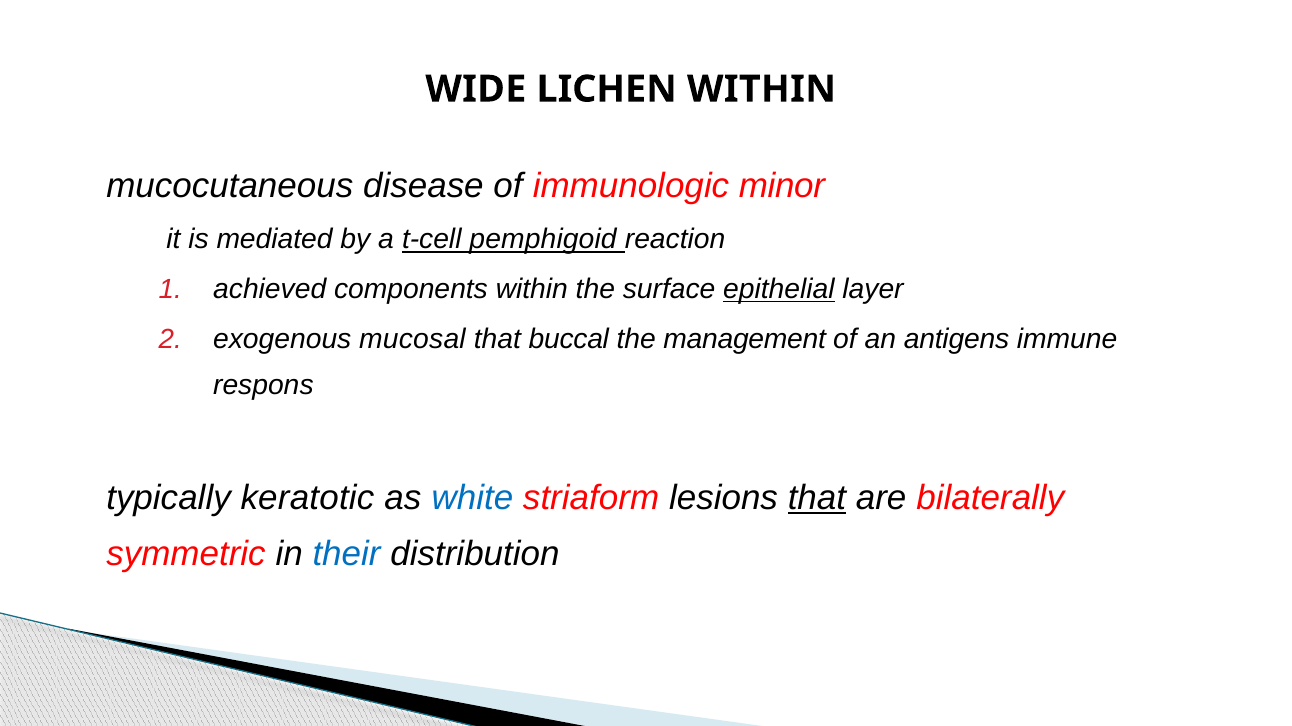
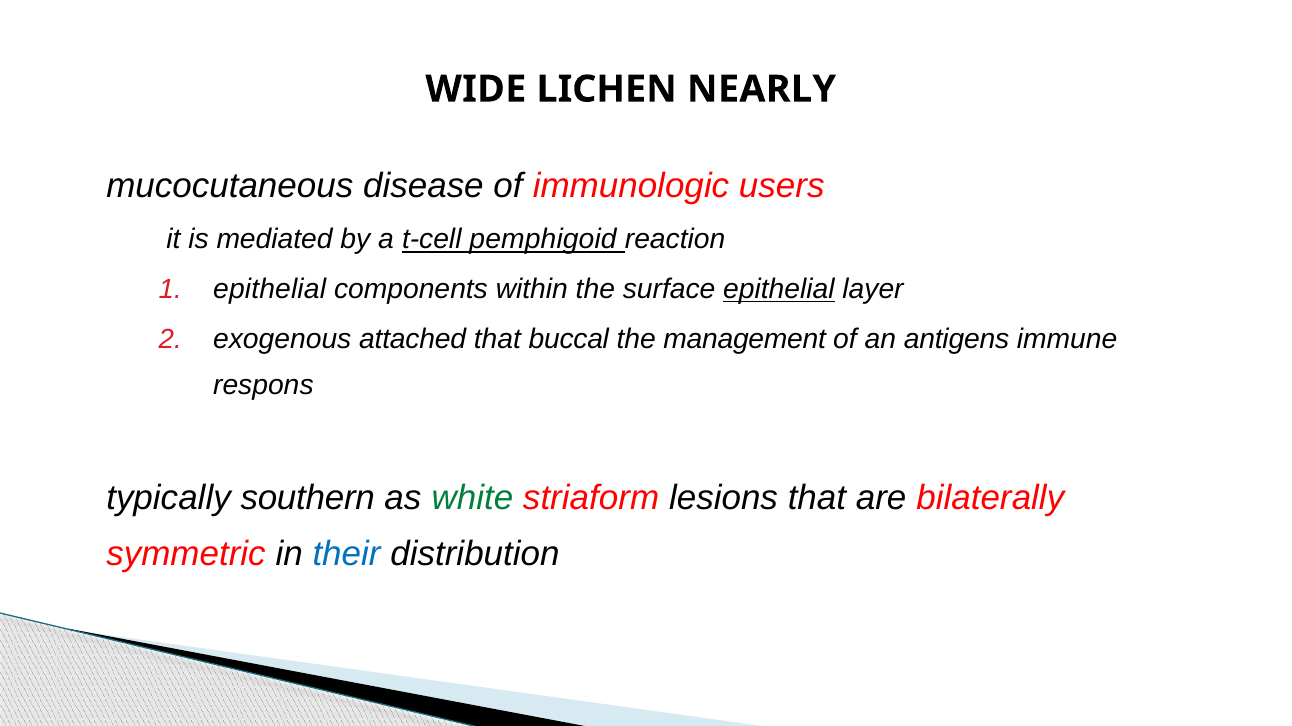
LICHEN WITHIN: WITHIN -> NEARLY (761, 89)
minor: minor -> users (782, 186)
achieved: achieved -> epithelial (270, 290)
mucosal: mucosal -> attached (413, 340)
keratotic: keratotic -> southern (308, 498)
white colour: blue -> green (472, 498)
that underline: present -> none (817, 498)
